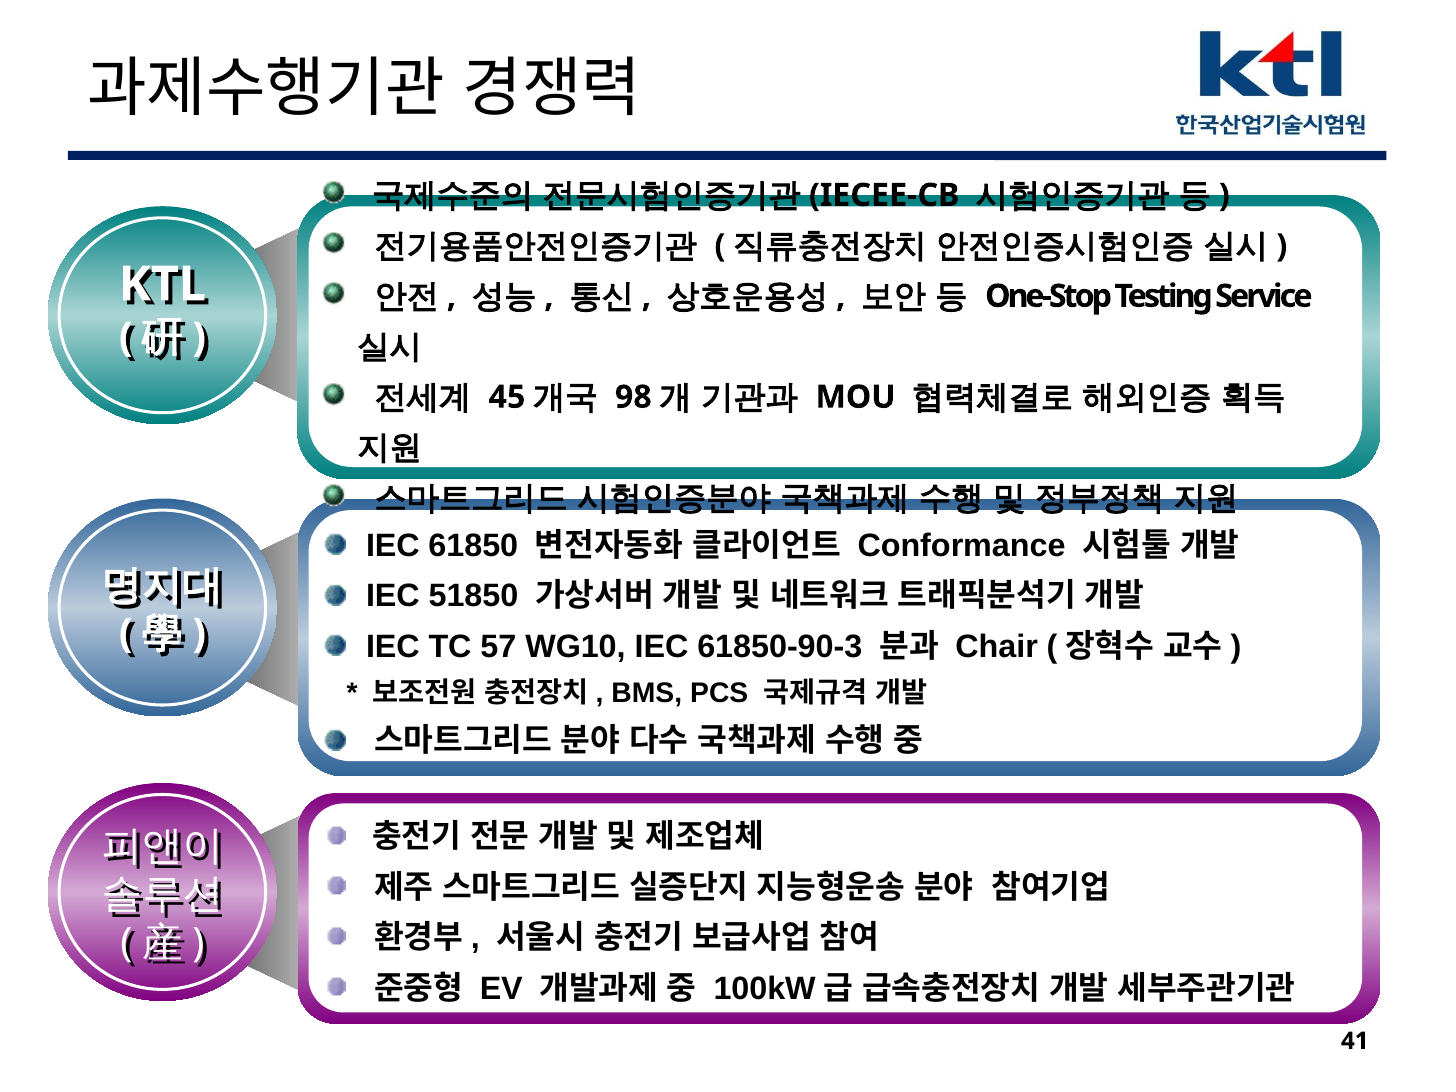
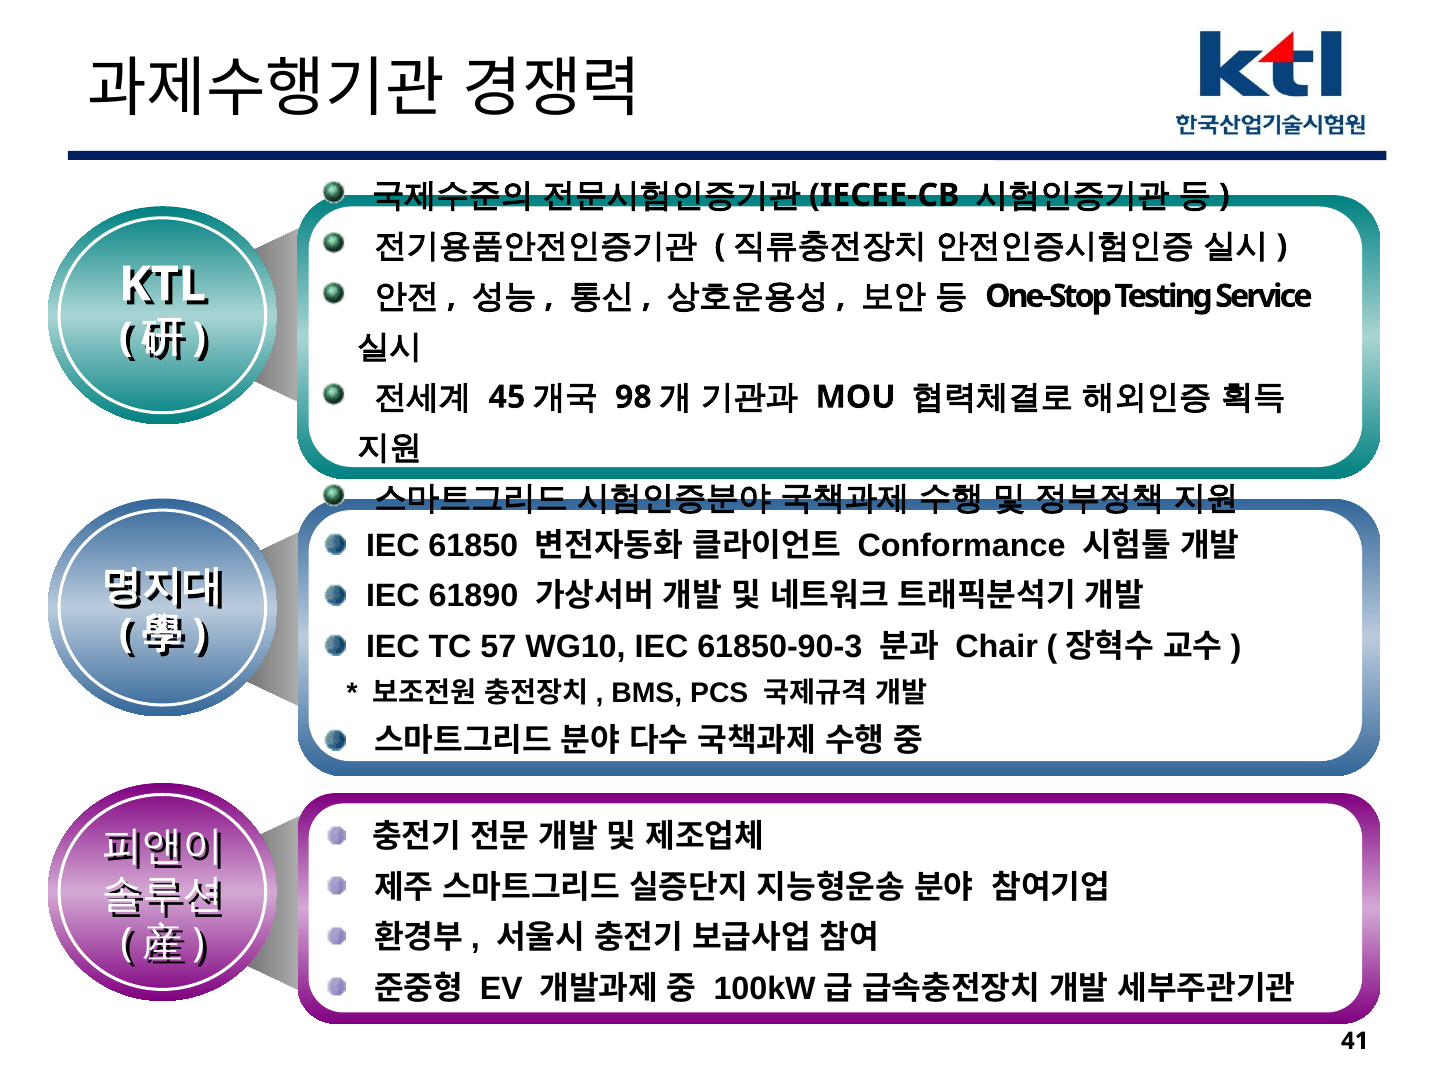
51850: 51850 -> 61890 (473, 596)
